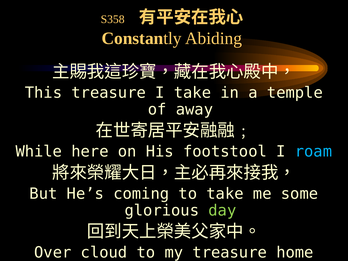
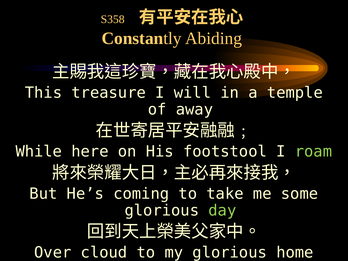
I take: take -> will (192, 93)
roam colour: light blue -> light green (313, 152)
my treasure: treasure -> glorious (230, 253)
